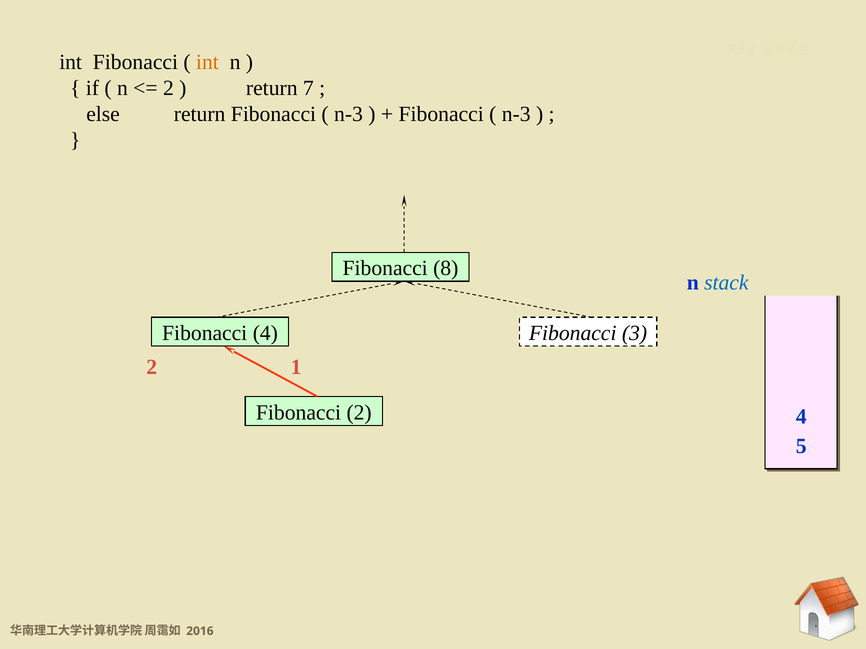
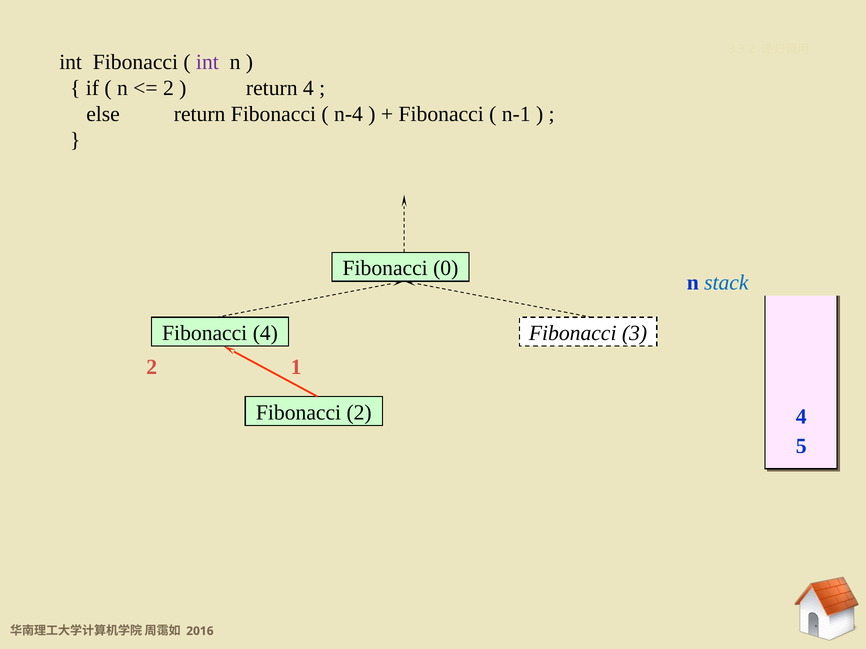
int colour: orange -> purple (207, 62)
return 7: 7 -> 4 (308, 88)
n-3: n-3 -> n-4 (349, 114)
n-3: n-3 -> n-1 (516, 114)
8: 8 -> 0 (446, 269)
